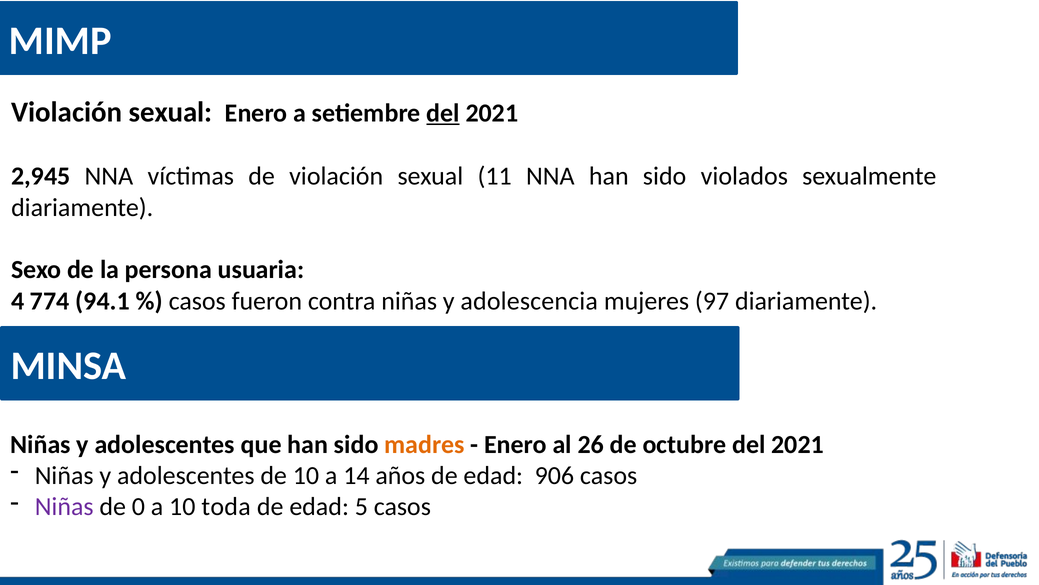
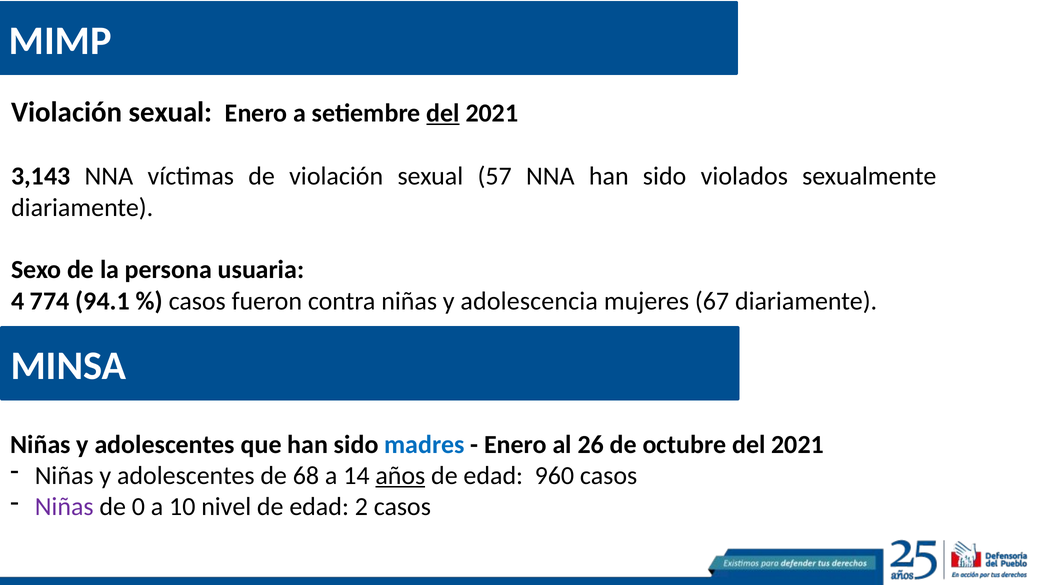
2,945: 2,945 -> 3,143 (41, 176)
11: 11 -> 57 (495, 176)
97: 97 -> 67 (712, 301)
madres colour: orange -> blue (424, 444)
de 10: 10 -> 68 (306, 475)
años underline: none -> present (400, 475)
906: 906 -> 960 (554, 475)
toda: toda -> nivel (226, 506)
5: 5 -> 2 (361, 506)
